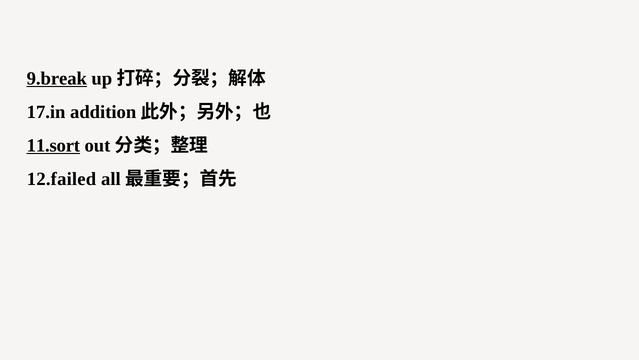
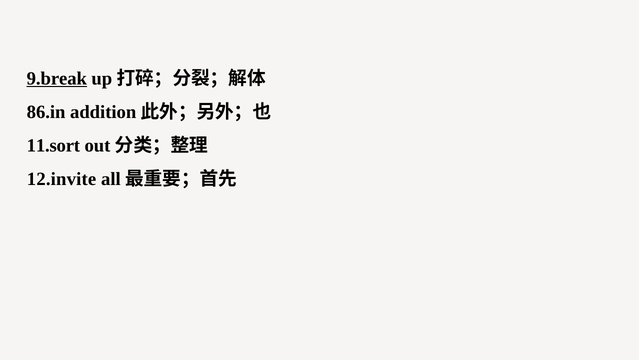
17.in: 17.in -> 86.in (46, 112)
11.sort underline: present -> none (53, 145)
12.failed: 12.failed -> 12.invite (62, 179)
